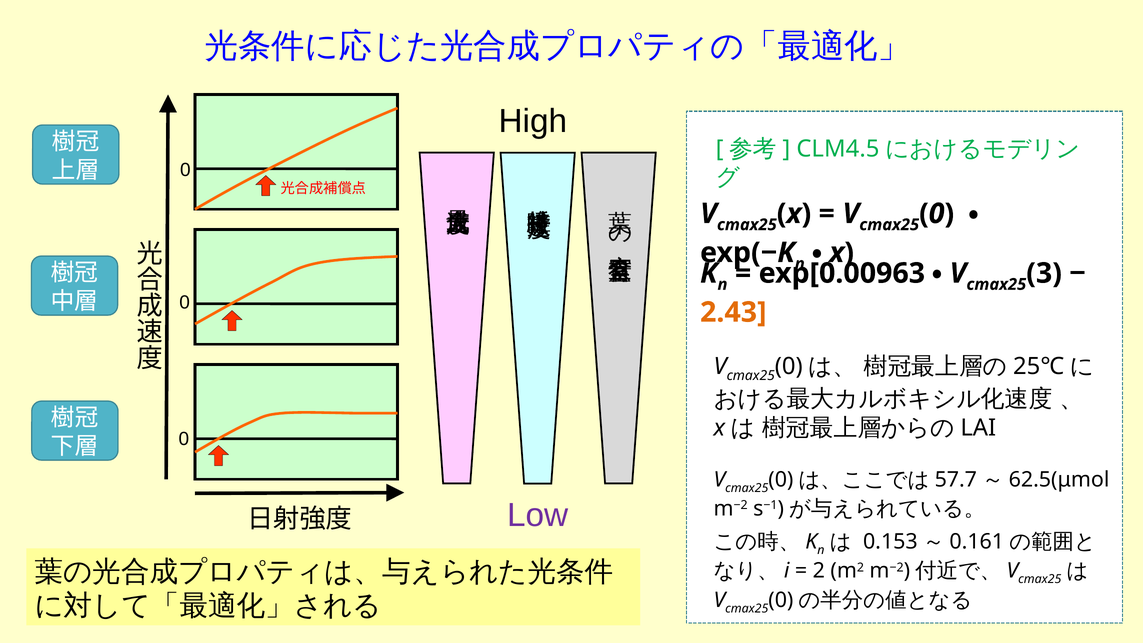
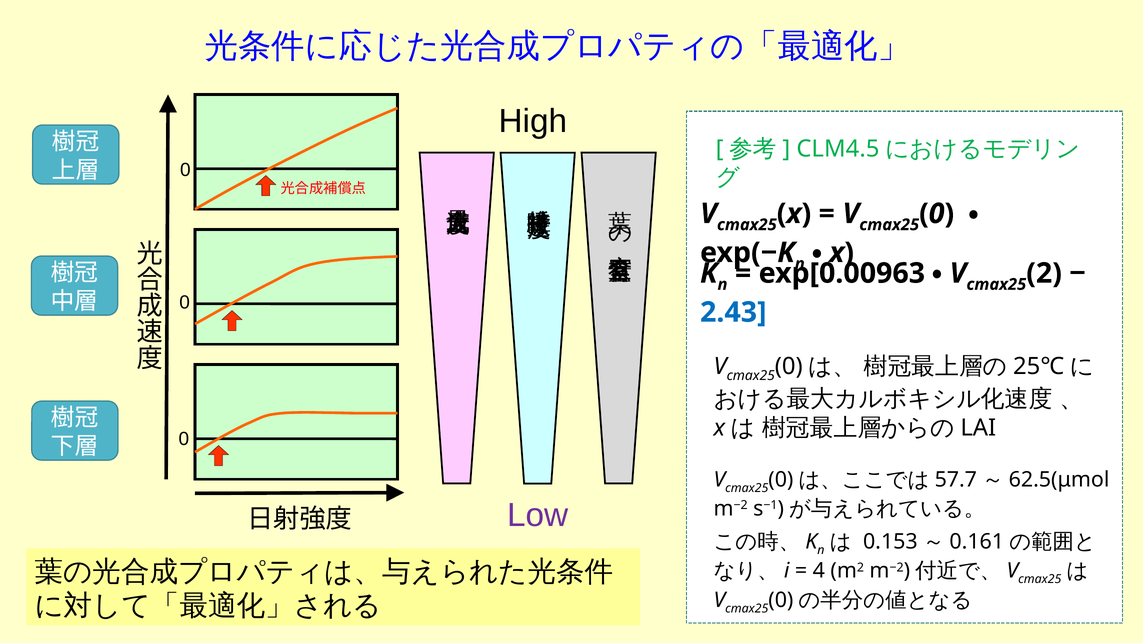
3: 3 -> 2 (1044, 273)
2.43 colour: orange -> blue (733, 312)
2: 2 -> 4 (819, 571)
